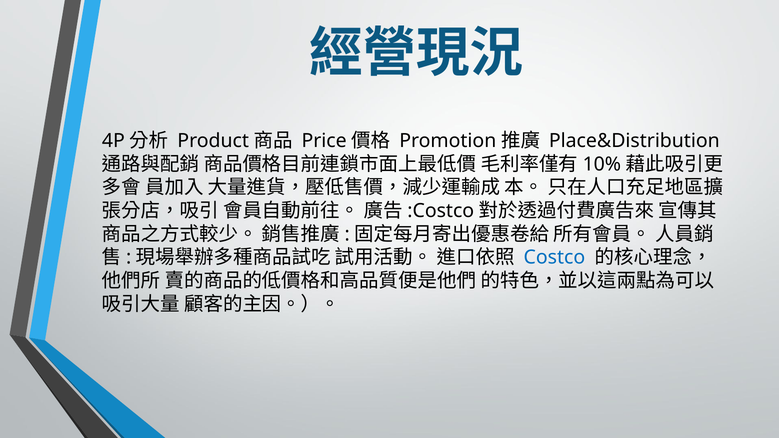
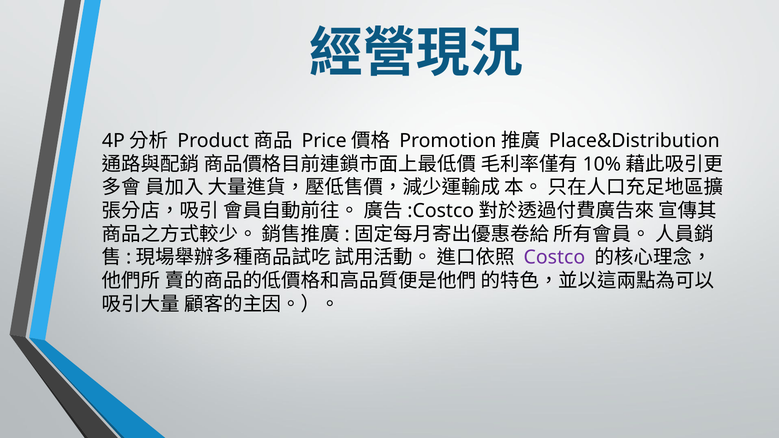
Costco colour: blue -> purple (554, 258)
